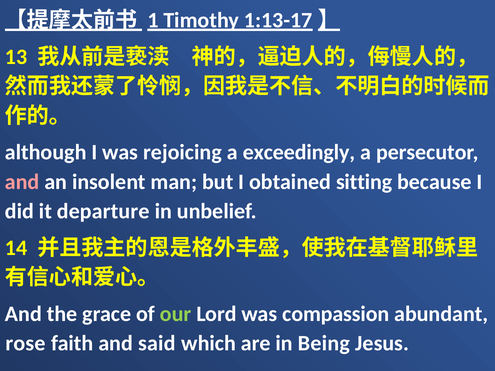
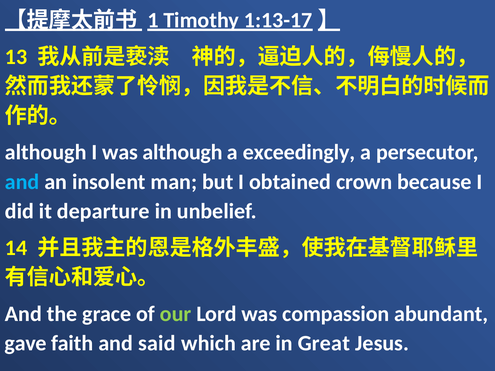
was rejoicing: rejoicing -> although (183, 152)
and colour: pink -> light blue (22, 182)
sitting: sitting -> crown (364, 182)
rose: rose -> gave (26, 344)
Being: Being -> Great (324, 344)
